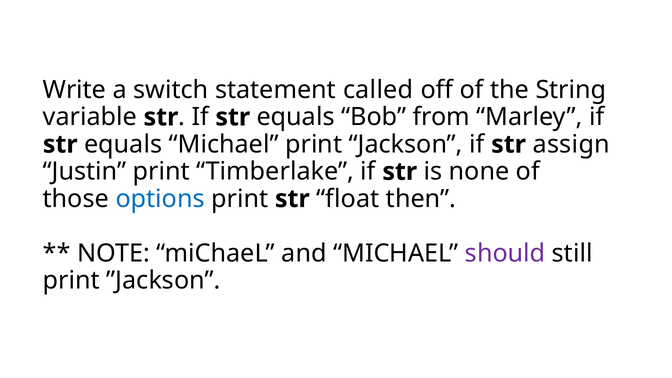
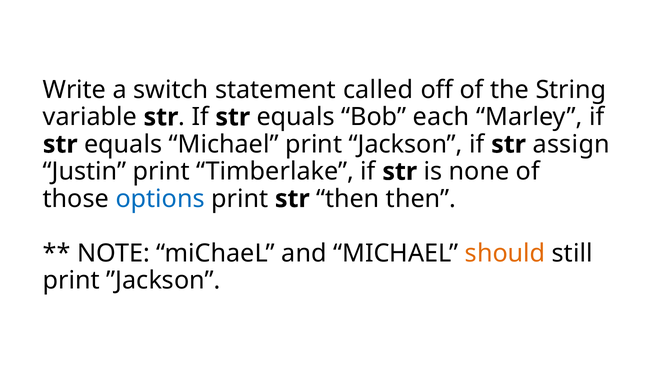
from: from -> each (441, 117)
str float: float -> then (348, 199)
should colour: purple -> orange (505, 253)
